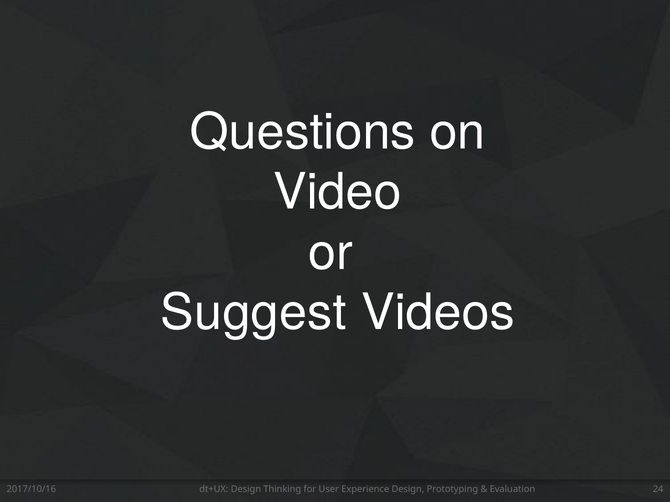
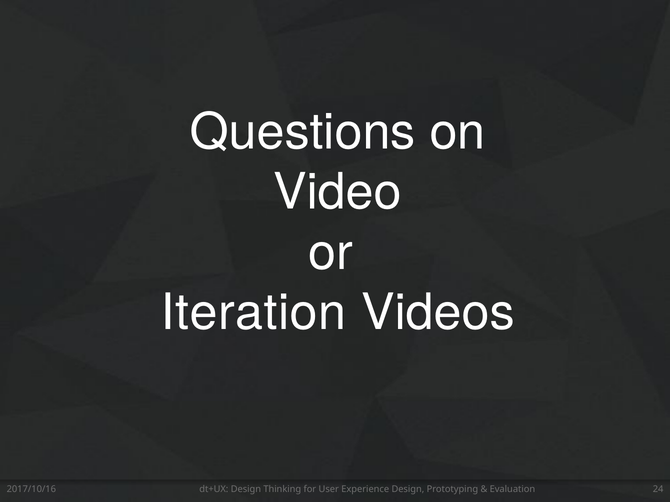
Suggest: Suggest -> Iteration (253, 313)
